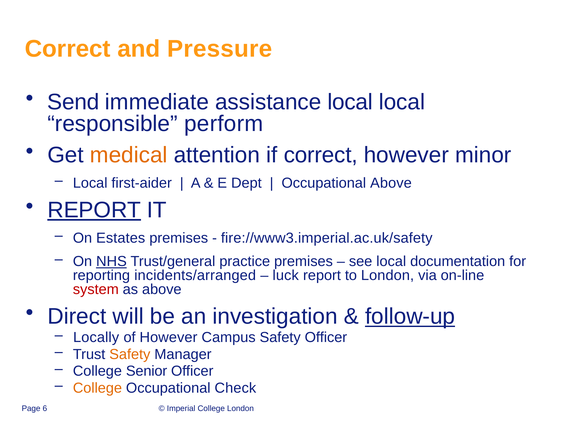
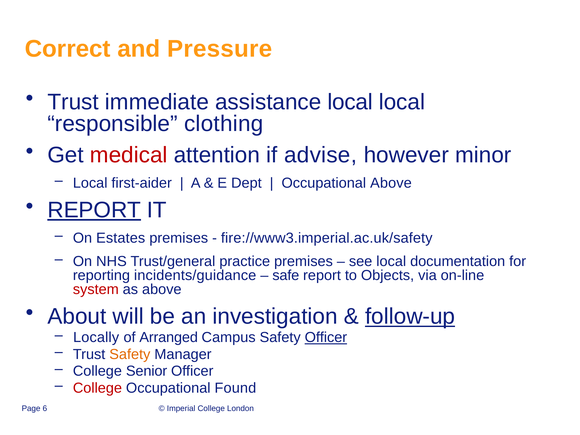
Send: Send -> Trust (73, 102)
perform: perform -> clothing (224, 124)
medical colour: orange -> red (129, 155)
if correct: correct -> advise (321, 155)
NHS underline: present -> none (111, 262)
incidents/arranged: incidents/arranged -> incidents/guidance (195, 275)
luck: luck -> safe (286, 275)
to London: London -> Objects (388, 275)
Direct: Direct -> About (77, 316)
of However: However -> Arranged (169, 338)
Officer underline: none -> present (326, 338)
College colour: orange -> red (97, 388)
Check: Check -> Found (235, 388)
